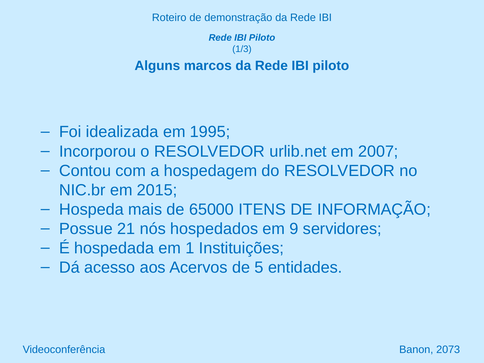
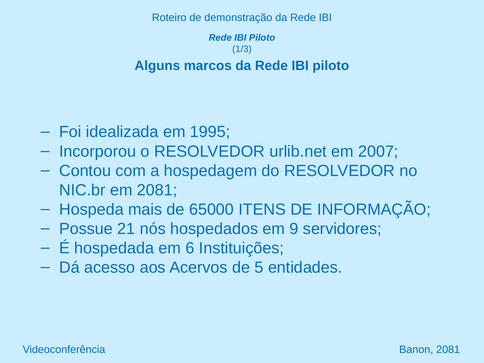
em 2015: 2015 -> 2081 (157, 190)
1: 1 -> 6 (190, 248)
Banon 2073: 2073 -> 2081 (448, 350)
